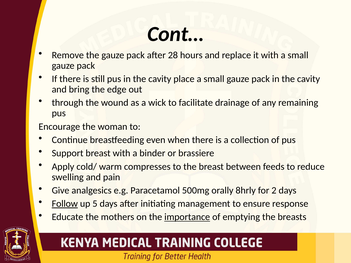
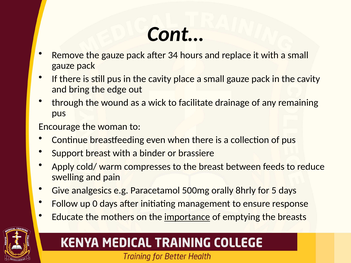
28: 28 -> 34 (173, 55)
2: 2 -> 5 (274, 191)
Follow underline: present -> none (65, 204)
5: 5 -> 0 (95, 204)
